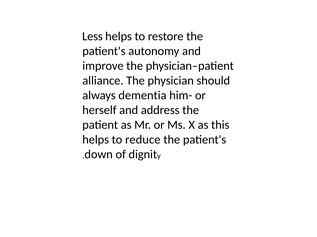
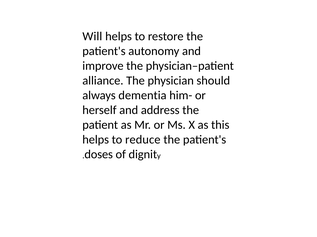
Less: Less -> Will (92, 36)
down: down -> doses (99, 155)
